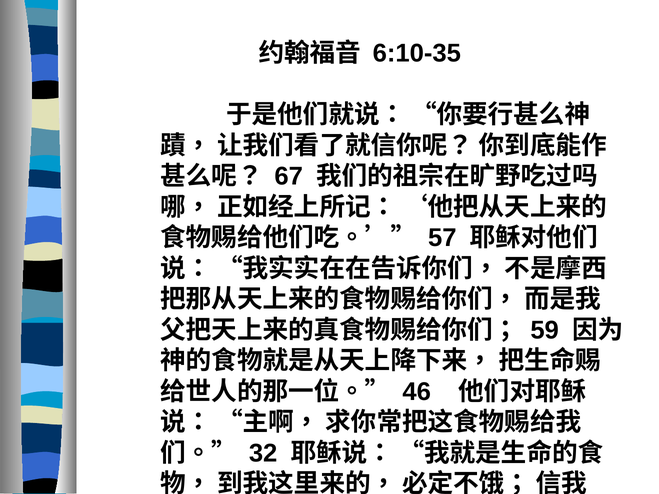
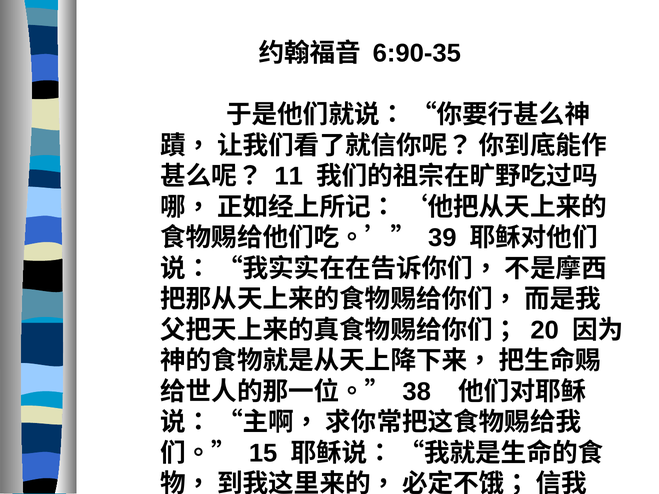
6:10-35: 6:10-35 -> 6:90-35 (417, 53)
67: 67 -> 11 (289, 176)
57: 57 -> 39 (442, 238)
59: 59 -> 20 (545, 330)
46: 46 -> 38 (417, 392)
32: 32 -> 15 (263, 453)
